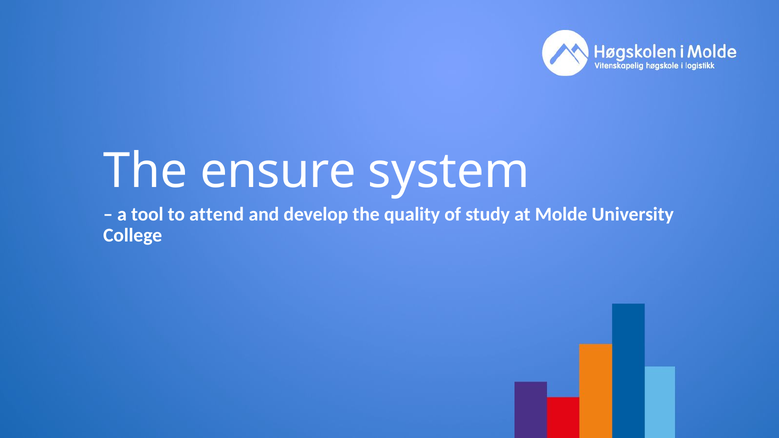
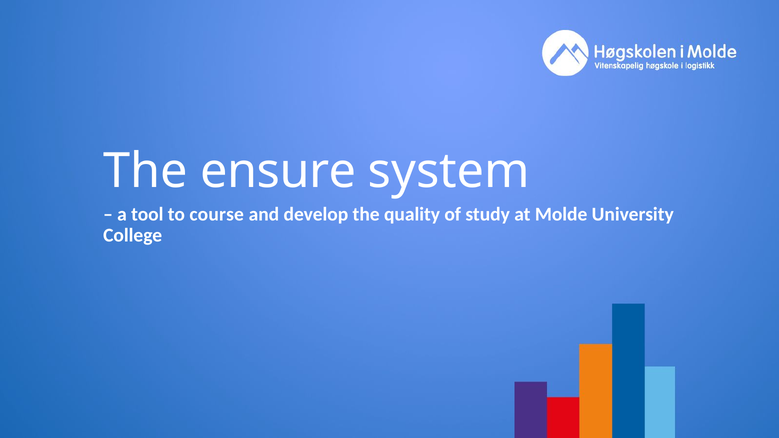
attend: attend -> course (217, 214)
